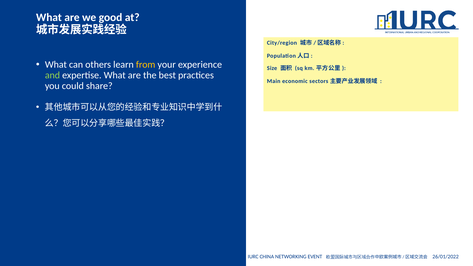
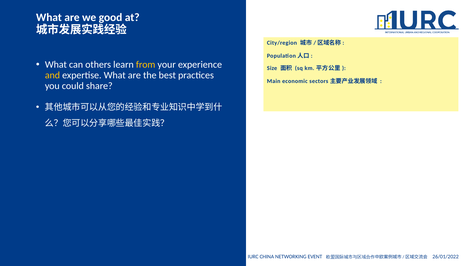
and colour: light green -> yellow (52, 75)
